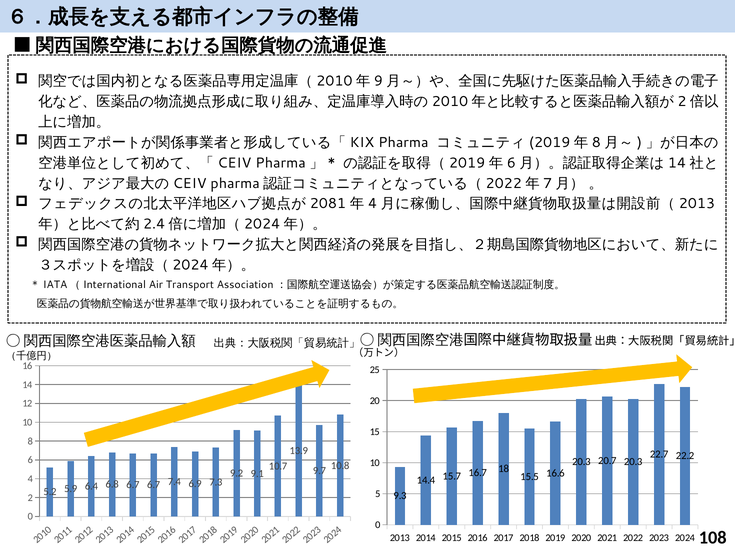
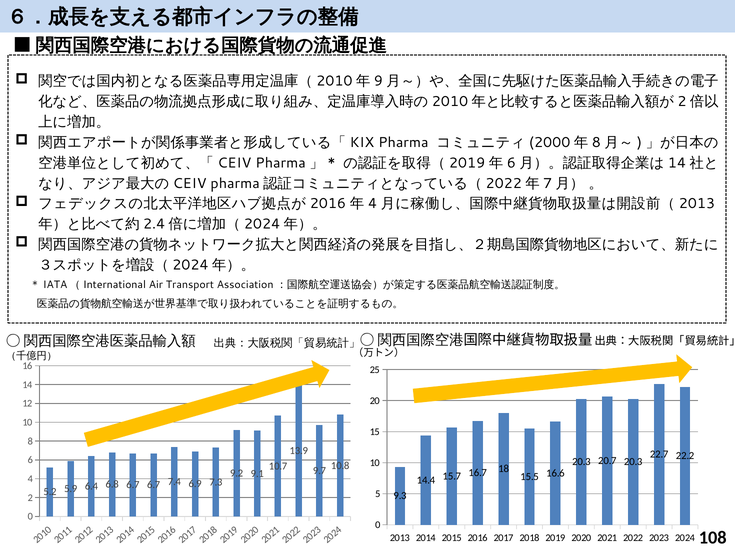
2019: 2019 -> 2000 (550, 143)
2081: 2081 -> 2016 (328, 204)
